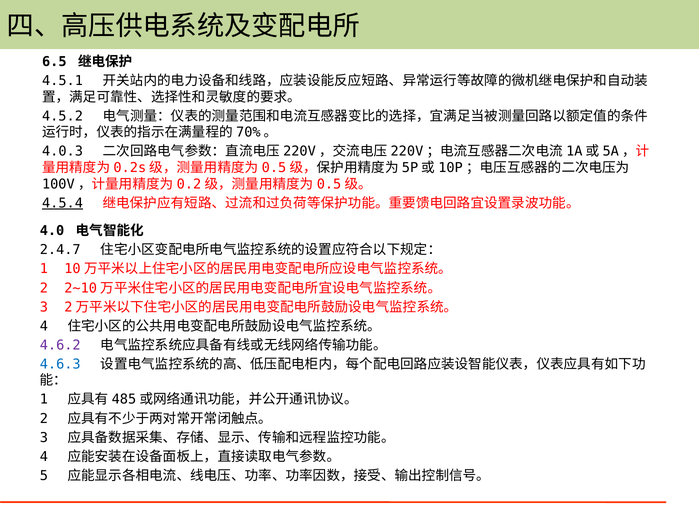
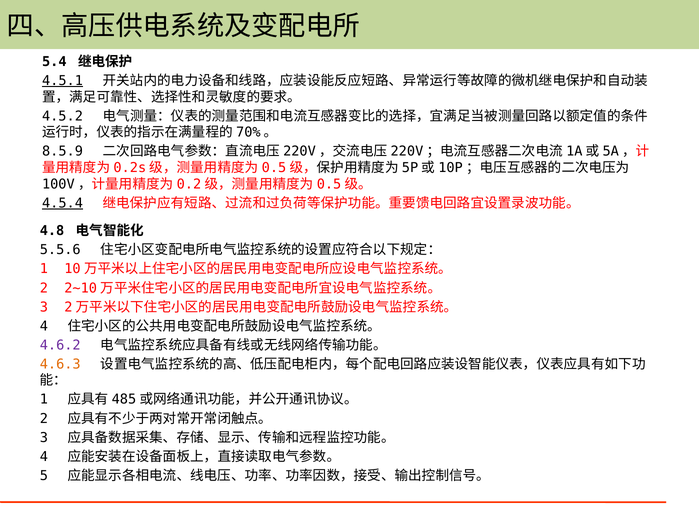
6.5: 6.5 -> 5.4 (54, 62)
4.5.1 underline: none -> present (63, 81)
4.0.3: 4.0.3 -> 8.5.9 (63, 151)
4.0: 4.0 -> 4.8 (52, 231)
2.4.7: 2.4.7 -> 5.5.6 (60, 250)
4.6.3 colour: blue -> orange (60, 364)
